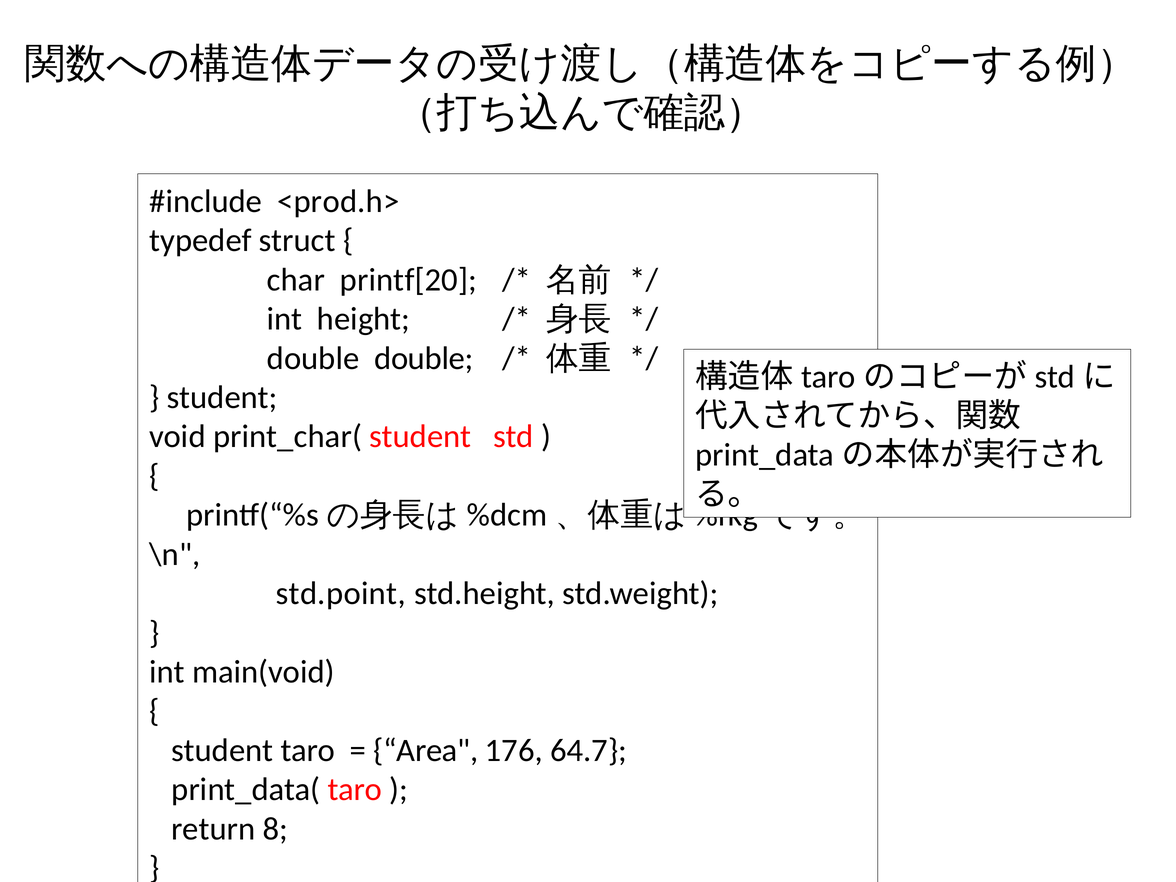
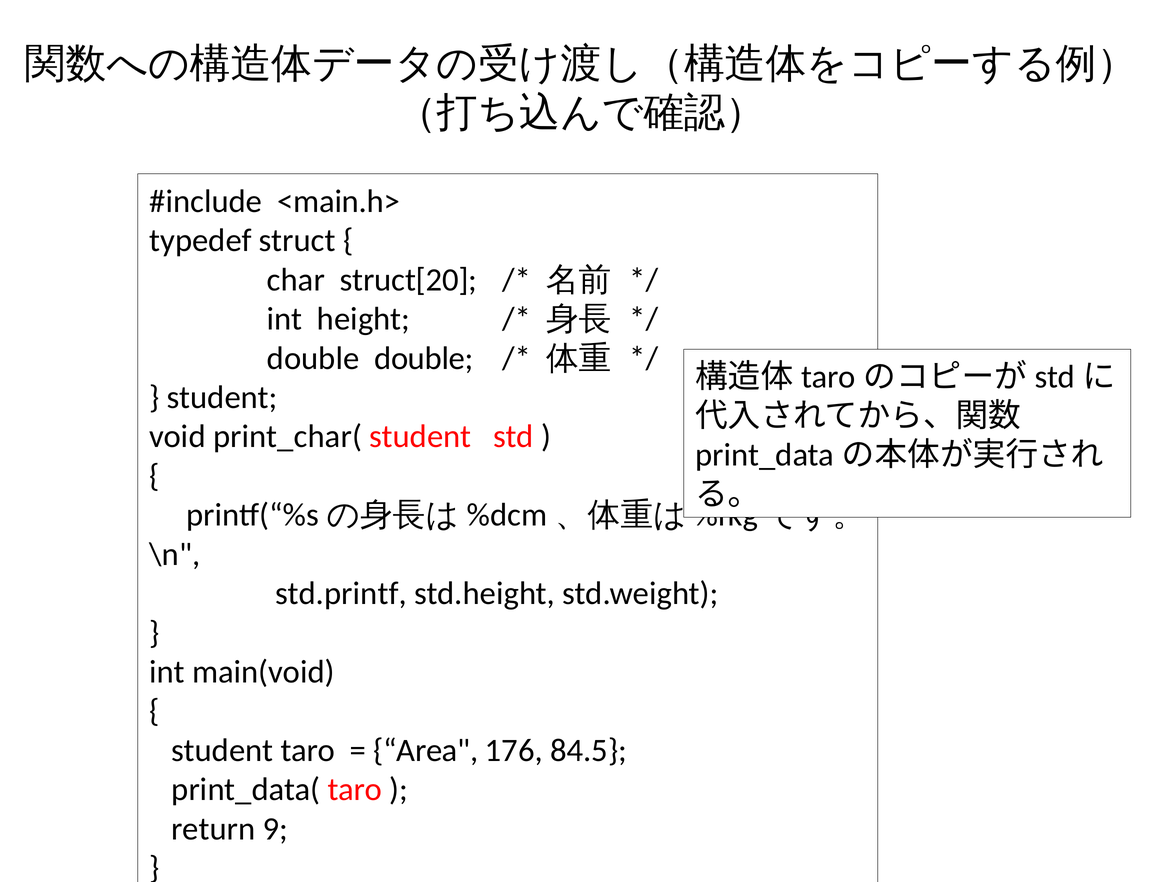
<prod.h>: <prod.h> -> <main.h> (339, 201)
printf[20: printf[20 -> struct[20 (408, 280)
std.point: std.point -> std.printf (341, 594)
64.7: 64.7 -> 84.5 (589, 750)
8: 8 -> 9 (275, 829)
